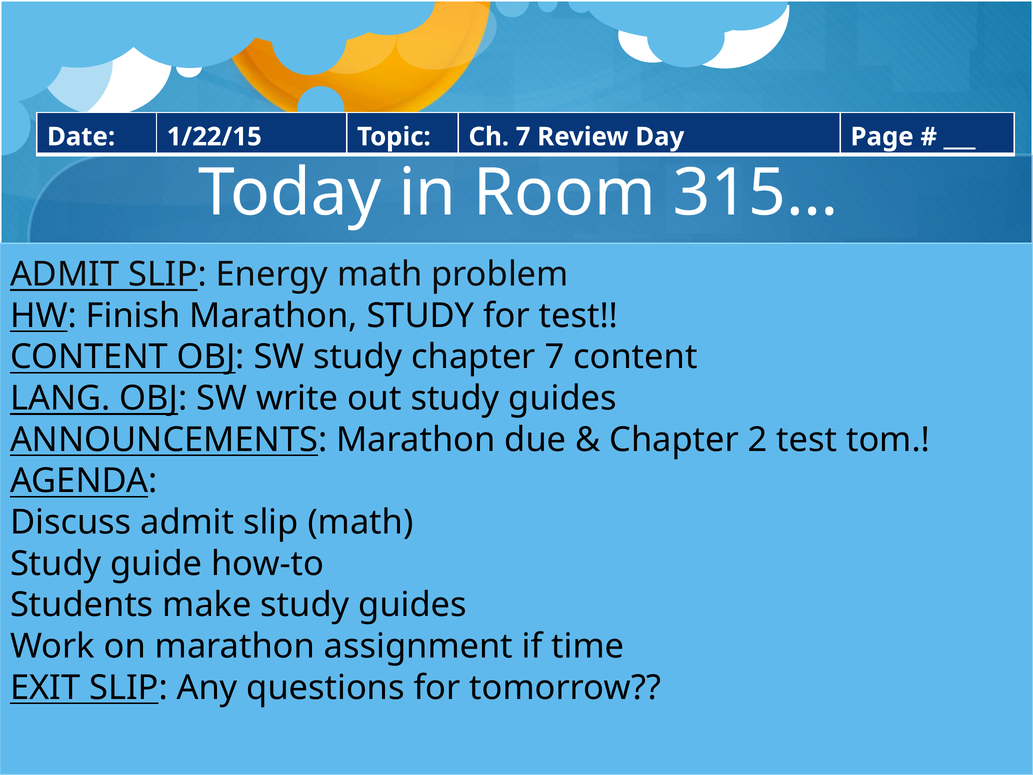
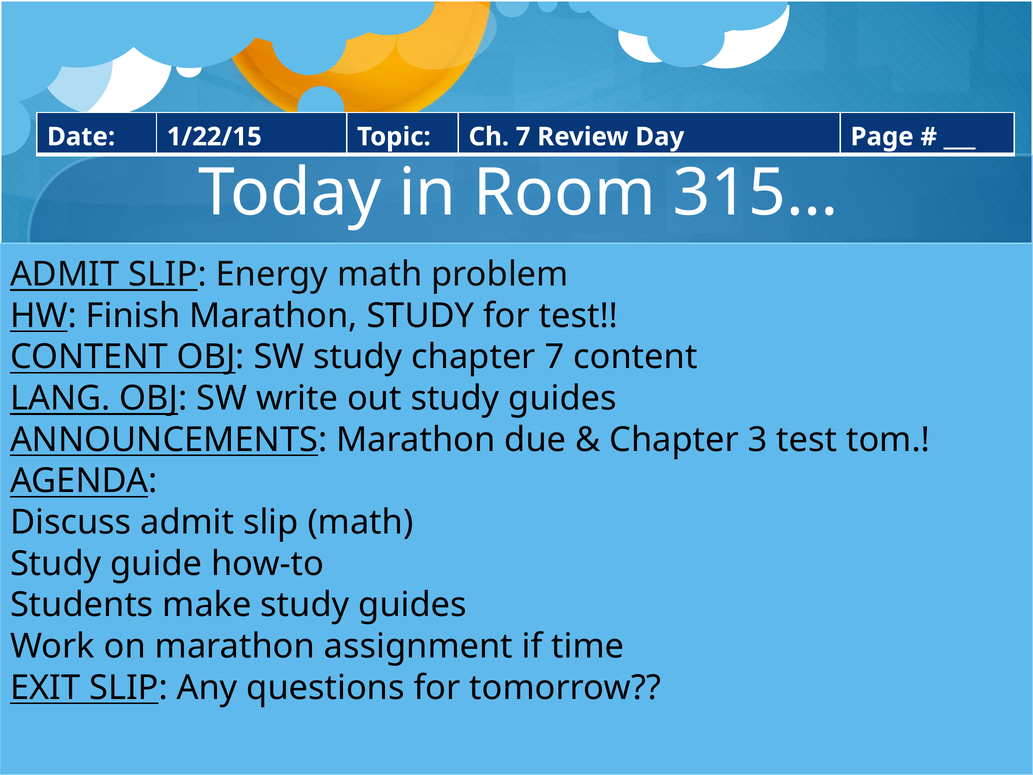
2: 2 -> 3 (758, 440)
